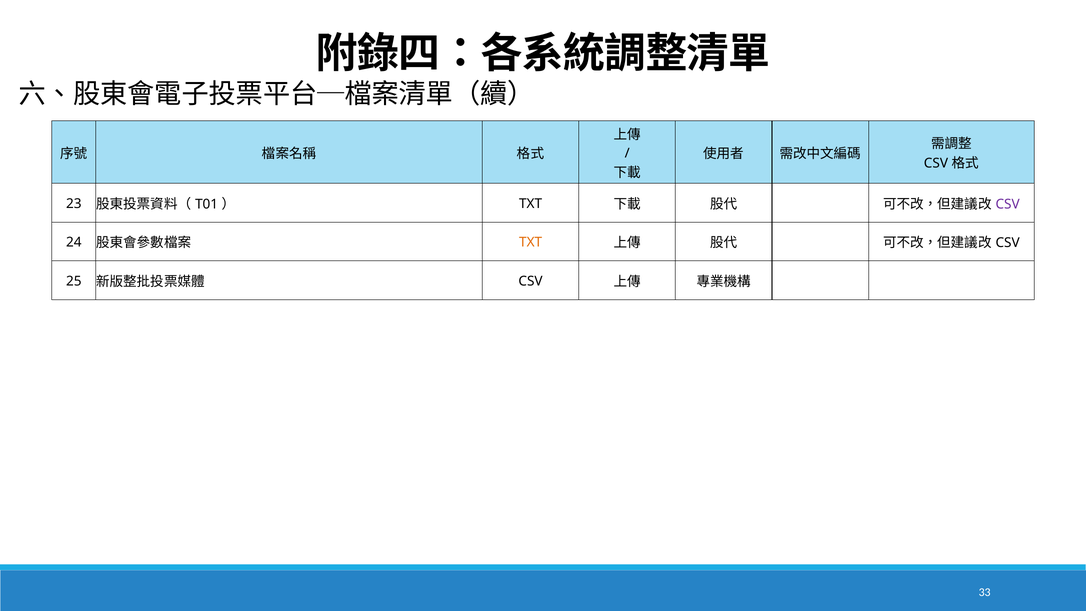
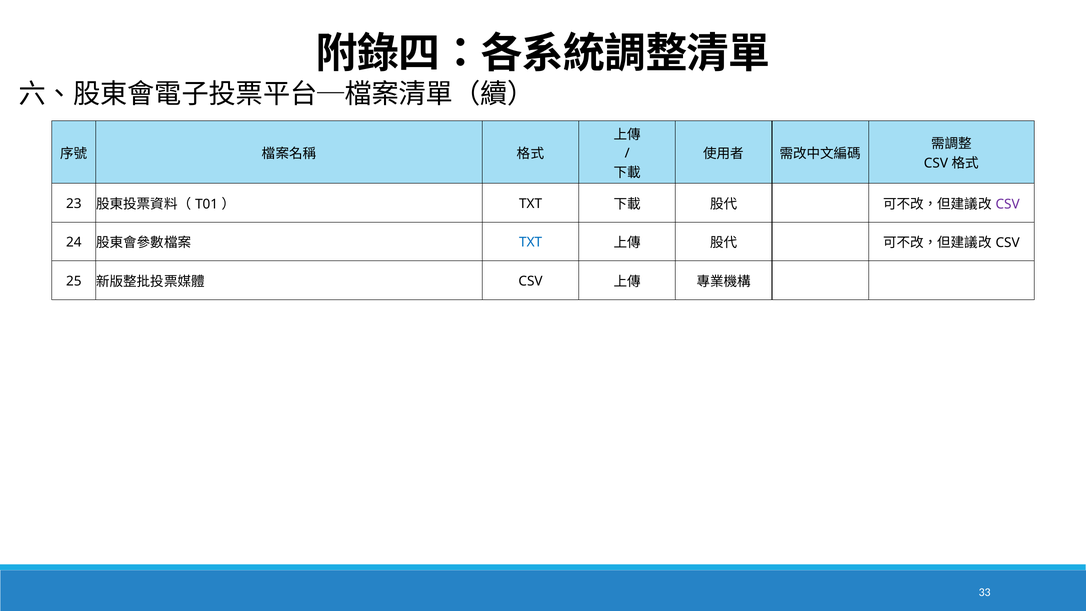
TXT colour: orange -> blue (531, 242)
